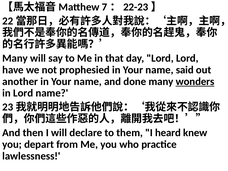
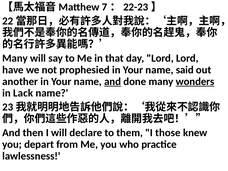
and underline: none -> present (113, 81)
in Lord: Lord -> Lack (23, 93)
heard: heard -> those (168, 133)
